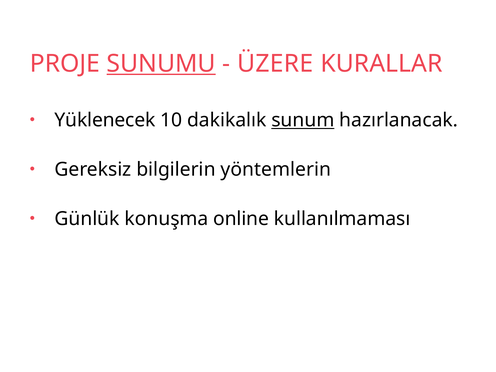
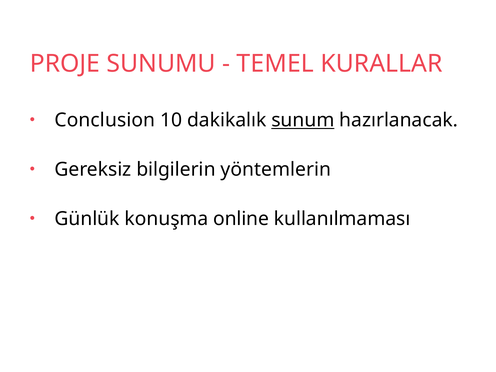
SUNUMU underline: present -> none (161, 64)
ÜZERE: ÜZERE -> TEMEL (275, 64)
Yüklenecek: Yüklenecek -> Conclusion (105, 120)
